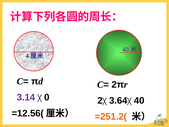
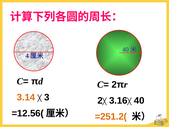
3.14 colour: purple -> orange (26, 97)
0: 0 -> 3 (47, 97)
3.64: 3.64 -> 3.16 (118, 100)
